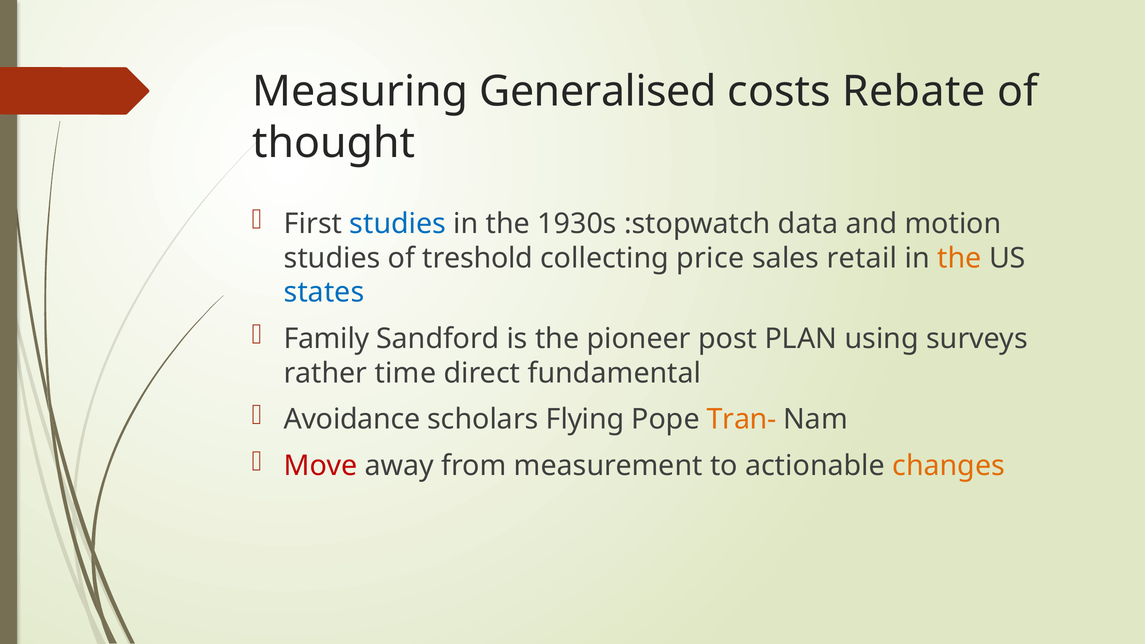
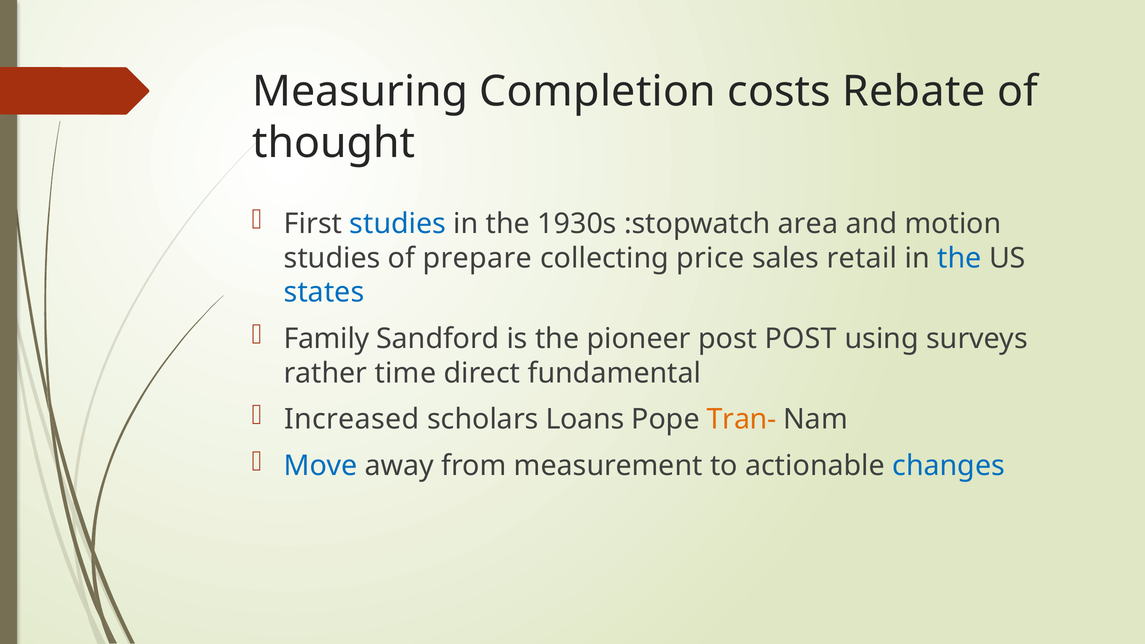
Generalised: Generalised -> Completion (598, 92)
data: data -> area (808, 224)
treshold: treshold -> prepare (477, 258)
the colour: orange -> blue (960, 258)
post PLAN: PLAN -> POST (801, 339)
Avoidance: Avoidance -> Increased (352, 419)
Flying: Flying -> Loans (585, 419)
Move colour: red -> blue (321, 466)
changes colour: orange -> blue (949, 466)
